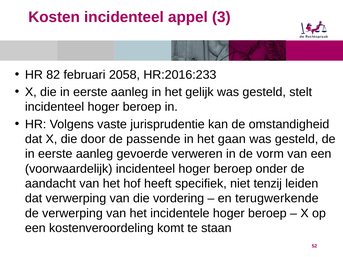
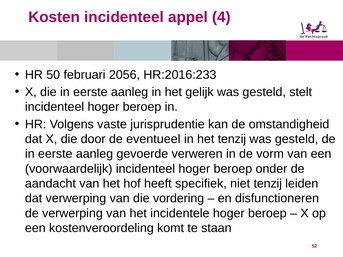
3: 3 -> 4 (221, 17)
82: 82 -> 50 (53, 75)
2058: 2058 -> 2056 (124, 75)
passende: passende -> eventueel (153, 139)
het gaan: gaan -> tenzij (232, 139)
terugwerkende: terugwerkende -> disfunctioneren (277, 199)
